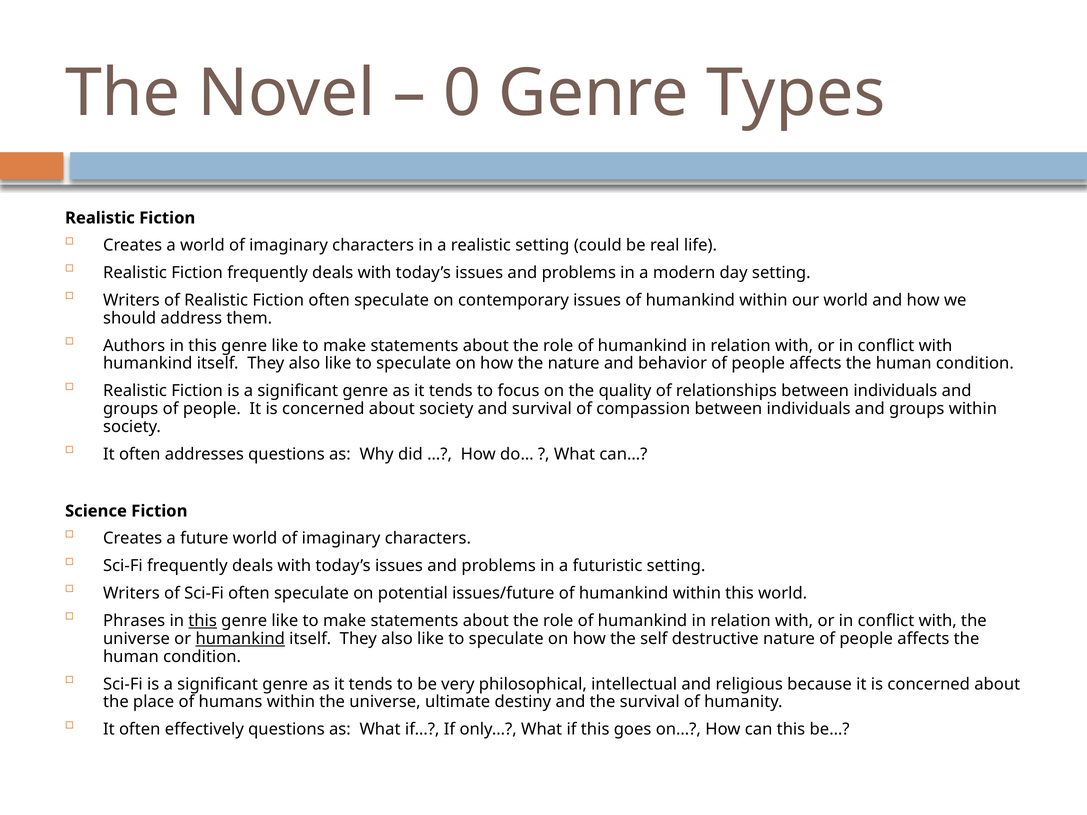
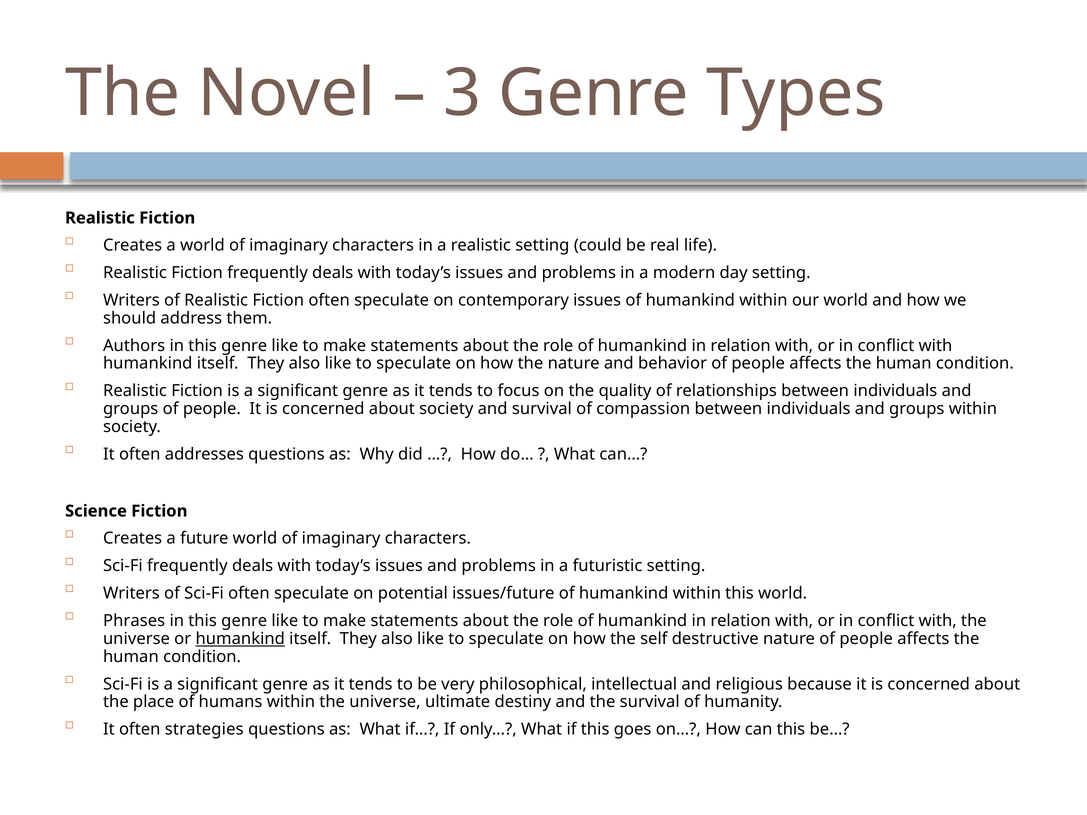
0: 0 -> 3 (462, 93)
this underline: present -> none (203, 621)
effectively: effectively -> strategies (204, 730)
